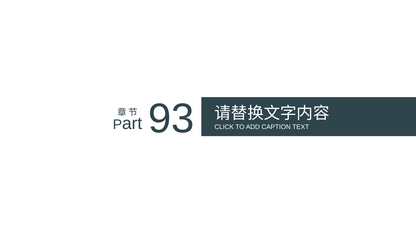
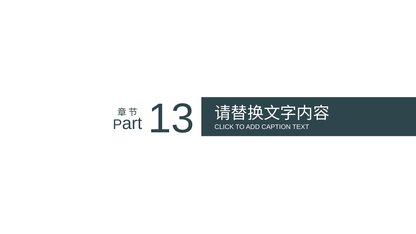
93: 93 -> 13 (171, 119)
